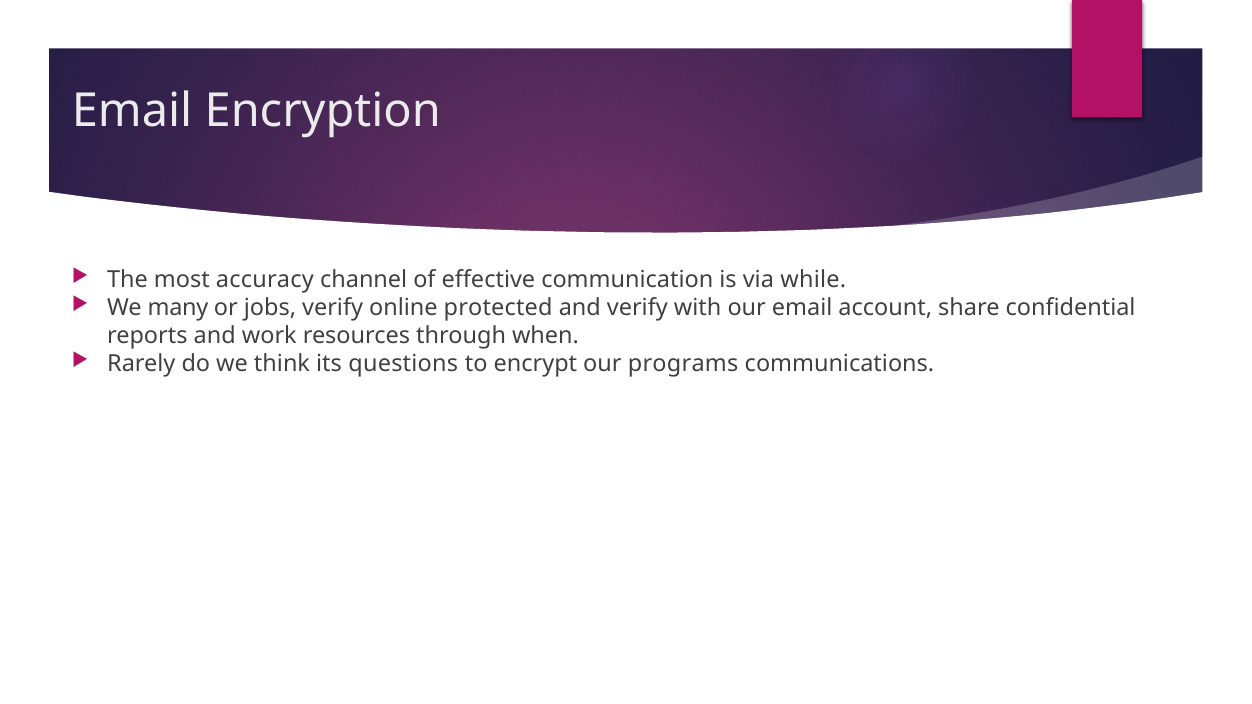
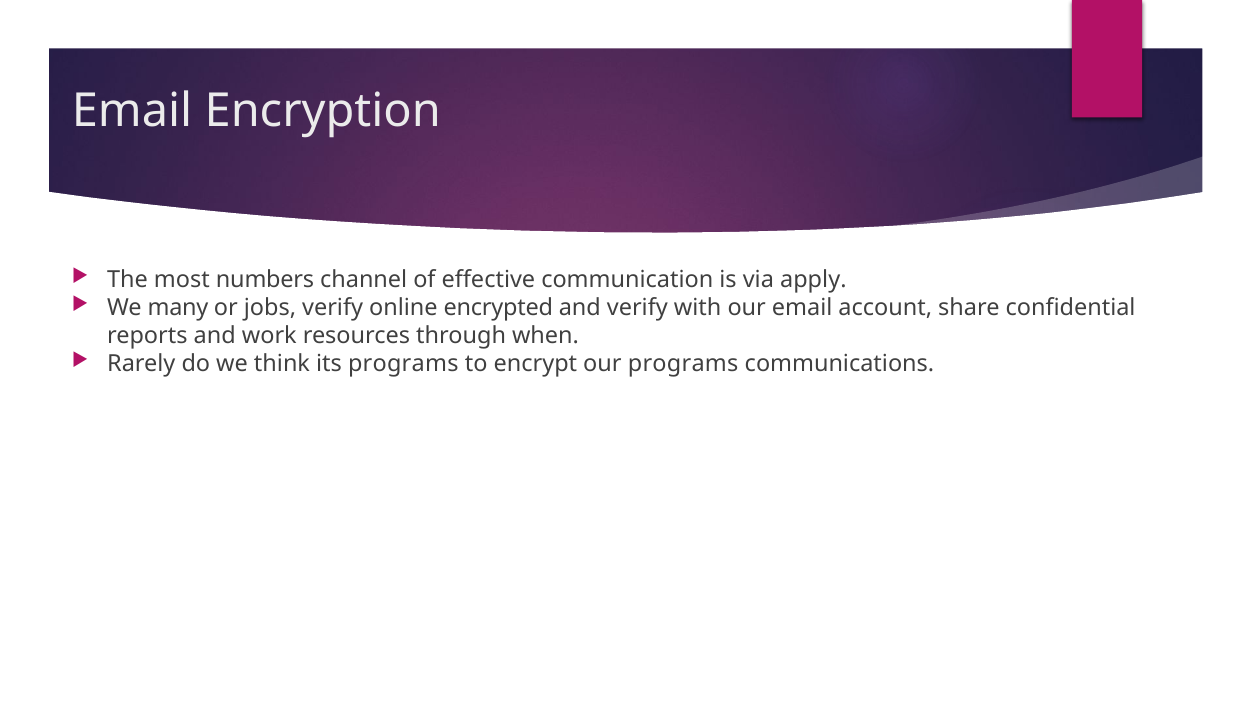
accuracy: accuracy -> numbers (265, 279)
while: while -> apply (813, 279)
protected: protected -> encrypted (498, 308)
its questions: questions -> programs (403, 364)
